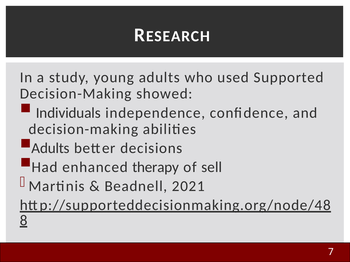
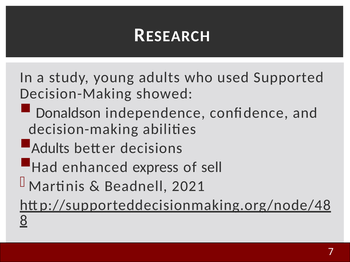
Individuals: Individuals -> Donaldson (68, 113)
therapy: therapy -> express (156, 167)
